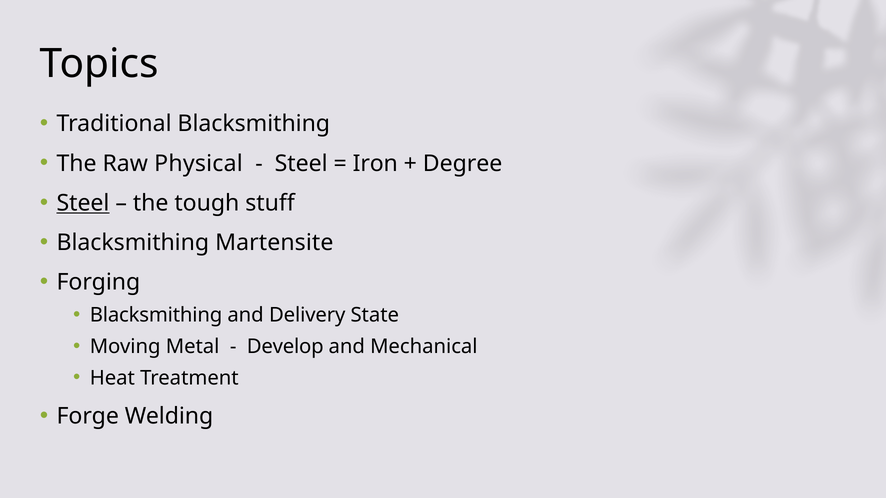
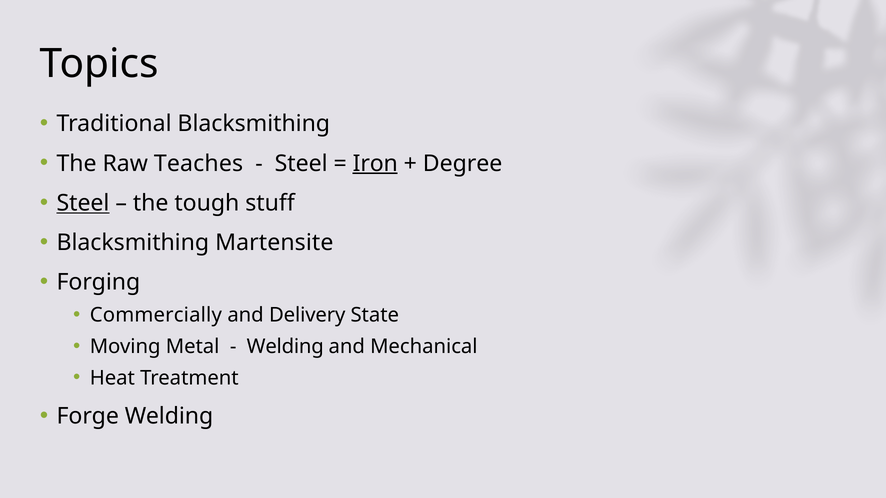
Physical: Physical -> Teaches (199, 164)
Iron underline: none -> present (375, 164)
Blacksmithing: Blacksmithing -> Commercially (156, 315)
Develop: Develop -> Welding (285, 347)
